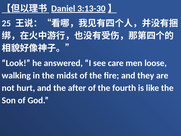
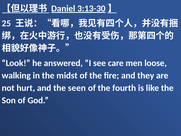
after: after -> seen (77, 88)
